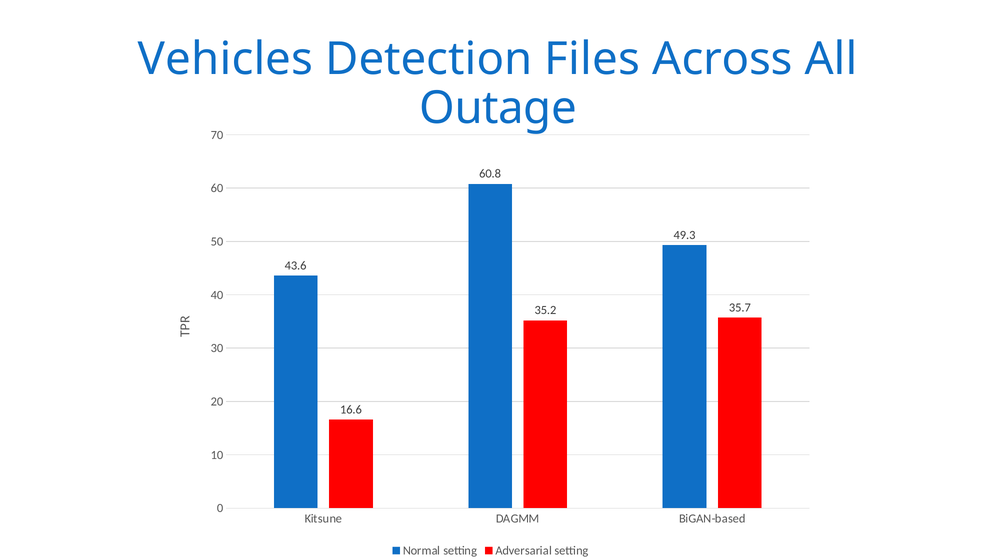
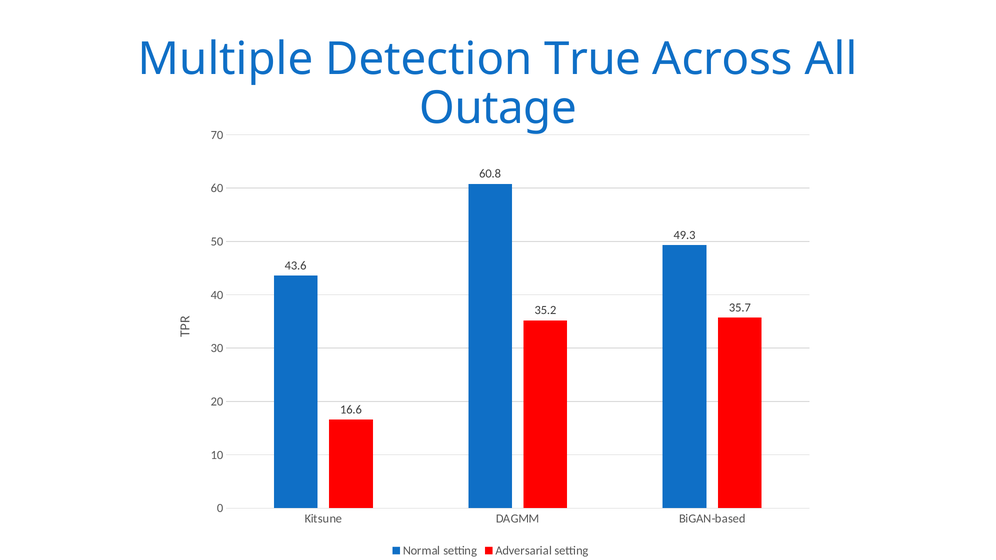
Vehicles: Vehicles -> Multiple (226, 59)
Files: Files -> True (593, 59)
